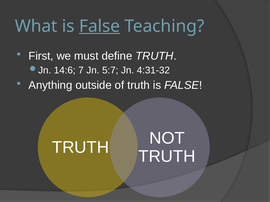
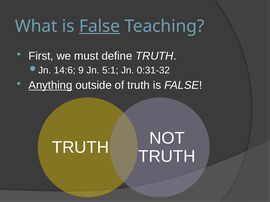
7: 7 -> 9 (81, 71)
5:7: 5:7 -> 5:1 (110, 71)
4:31-32: 4:31-32 -> 0:31-32 (153, 71)
Anything underline: none -> present (50, 86)
